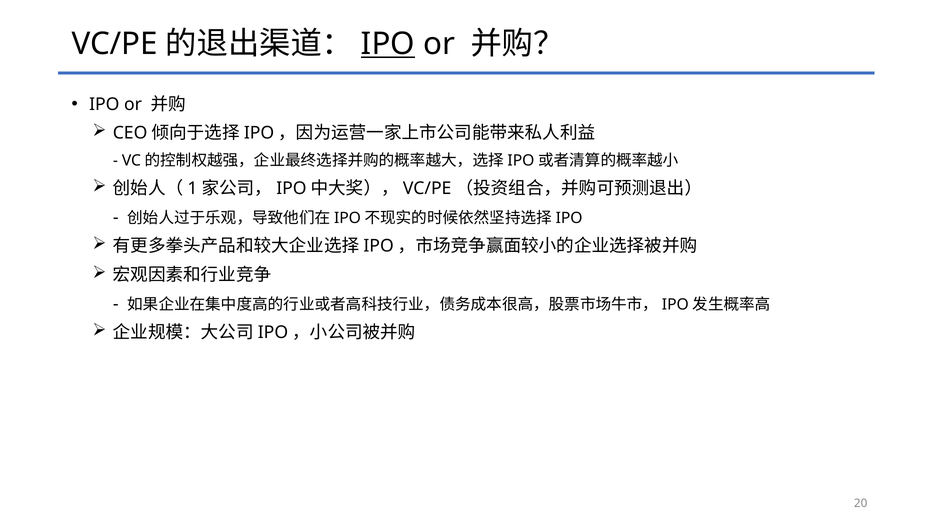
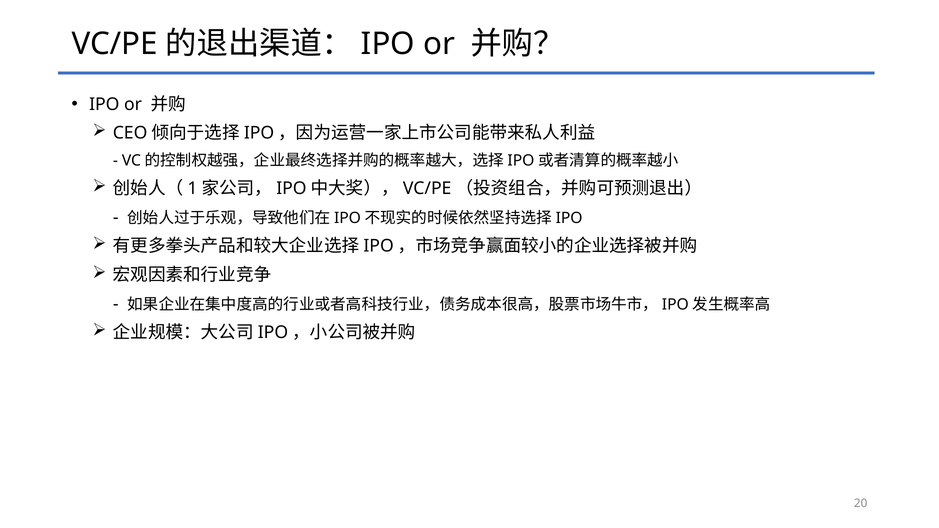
IPO underline: present -> none (388, 44)
